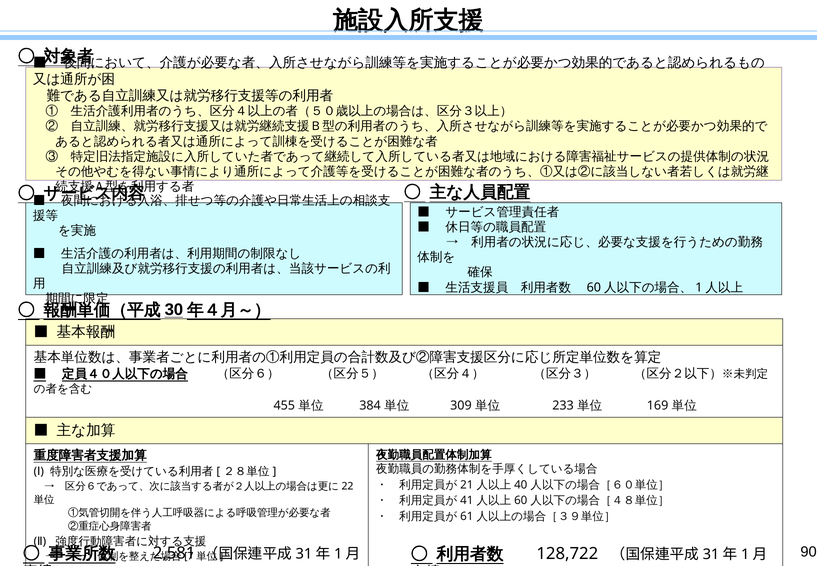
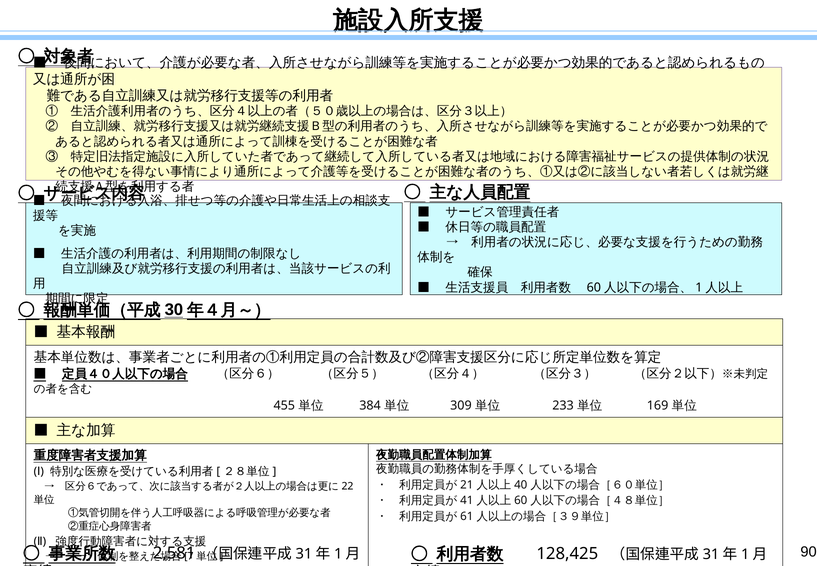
128,722: 128,722 -> 128,425 (567, 553)
